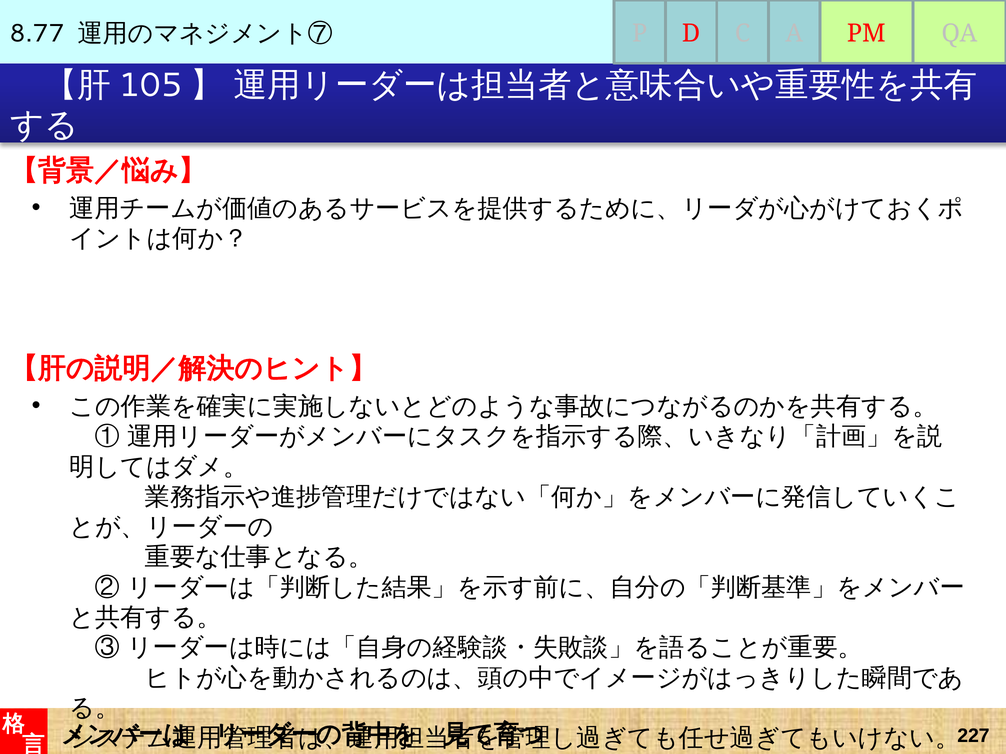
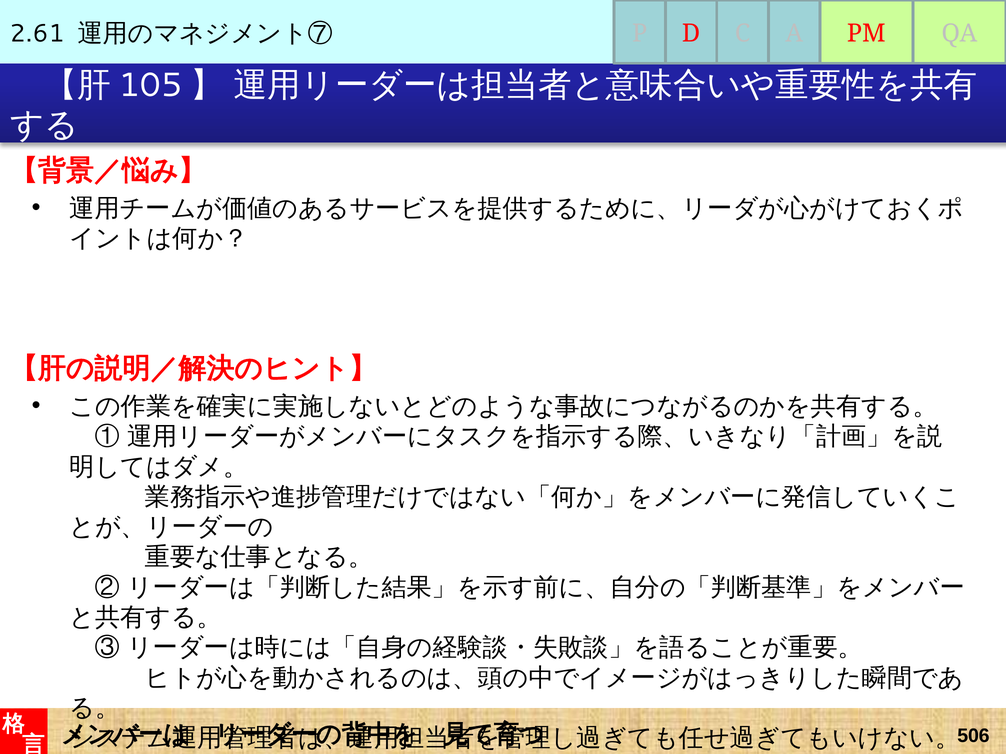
8.77: 8.77 -> 2.61 (37, 33)
227: 227 -> 506 (973, 736)
